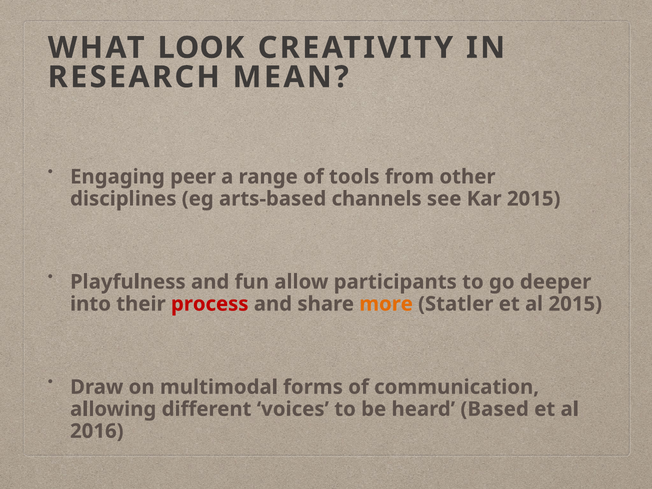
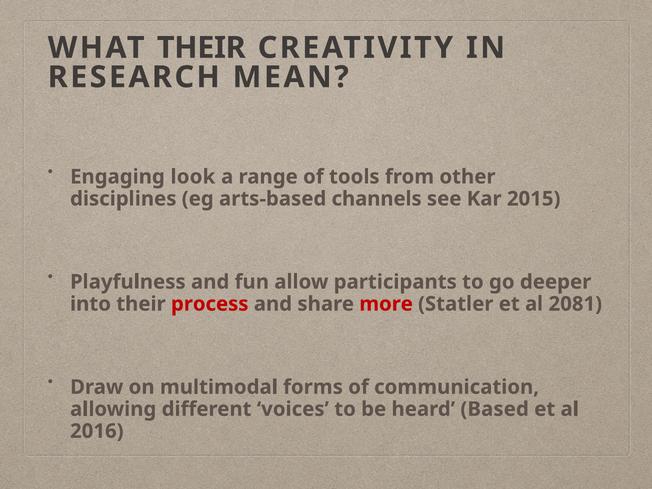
WHAT LOOK: LOOK -> THEIR (201, 48)
peer: peer -> look (193, 177)
more colour: orange -> red (386, 304)
al 2015: 2015 -> 2081 (575, 304)
